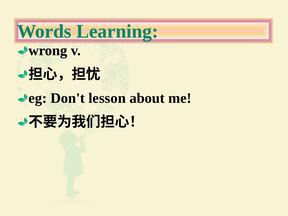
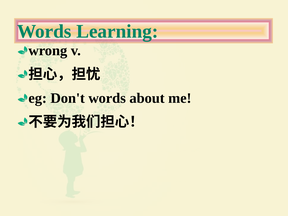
Don't lesson: lesson -> words (107, 98)
